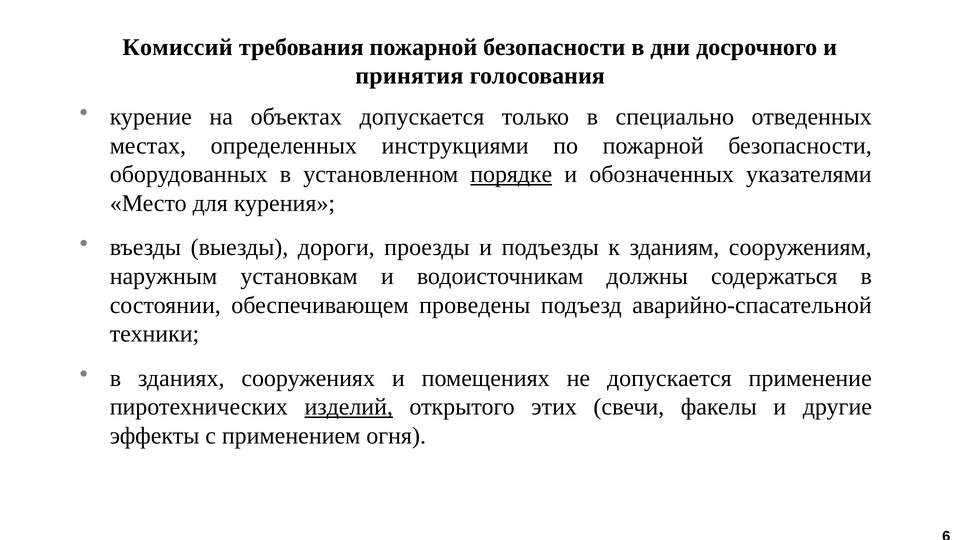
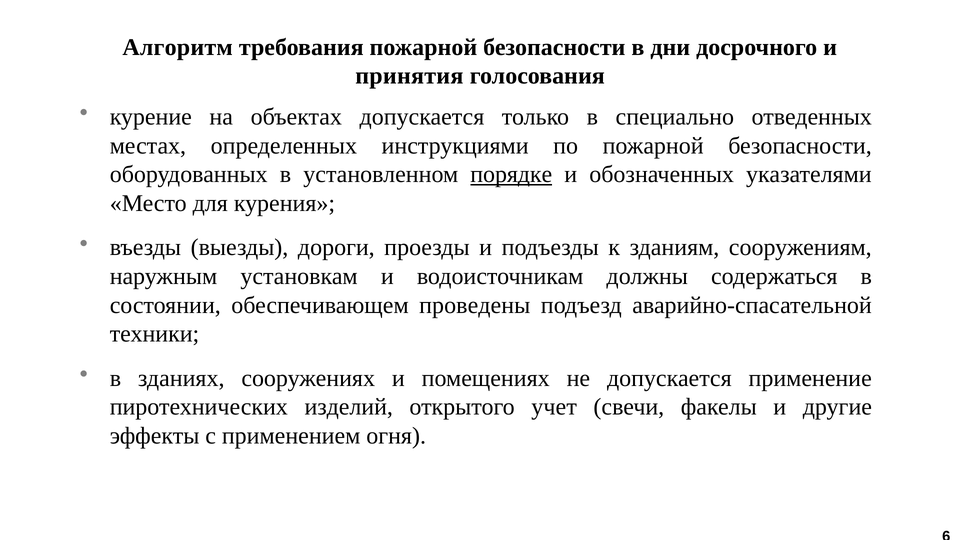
Комиссий: Комиссий -> Алгоритм (178, 47)
изделий underline: present -> none (349, 407)
этих: этих -> учет (554, 407)
